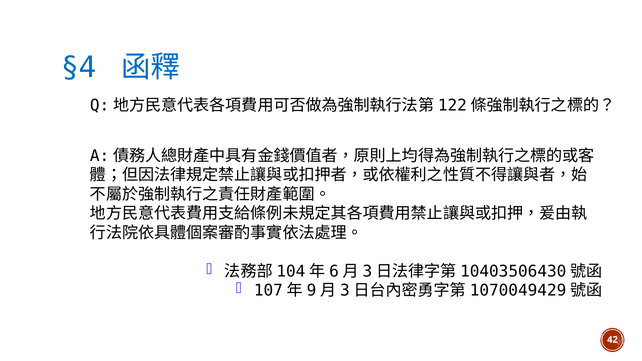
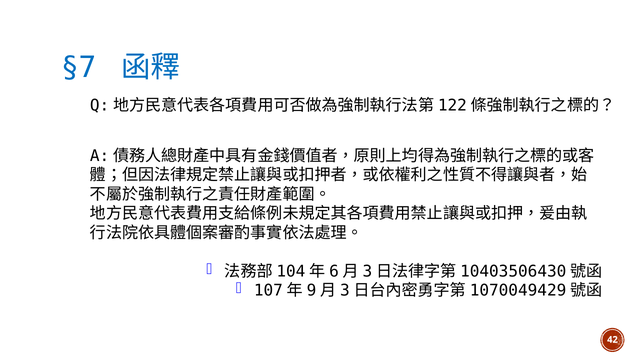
§4: §4 -> §7 (79, 68)
